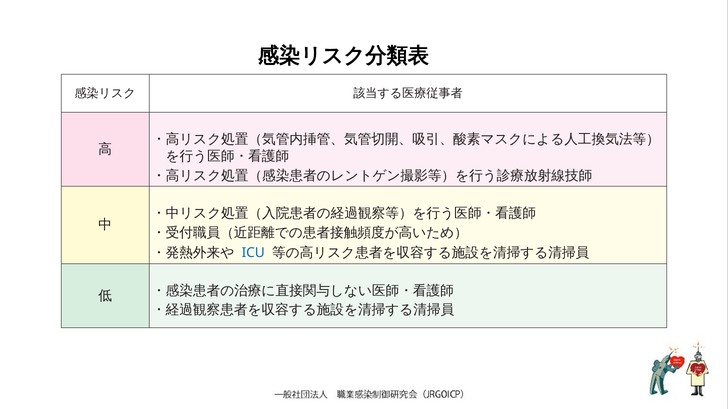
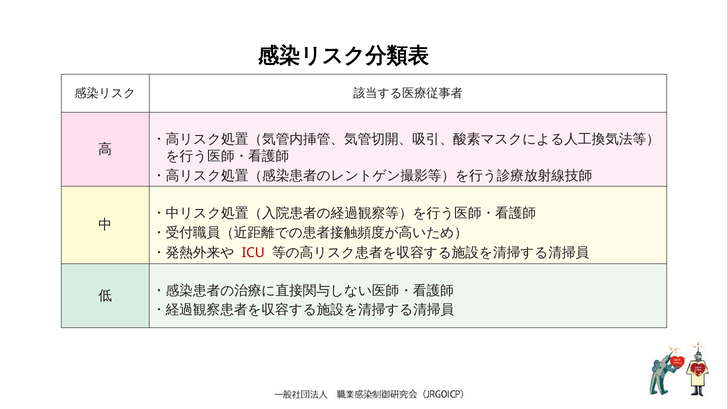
ICU colour: blue -> red (253, 253)
